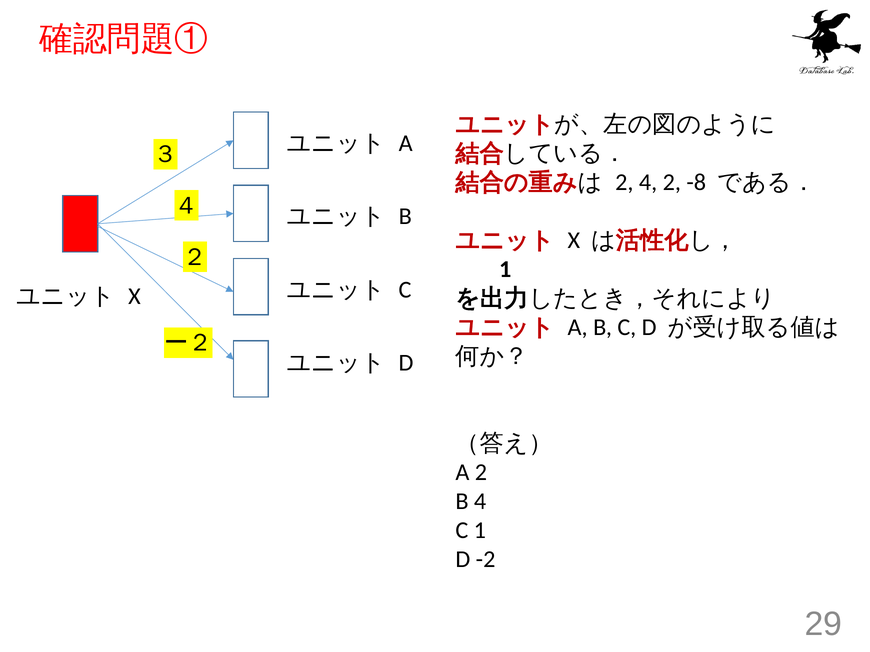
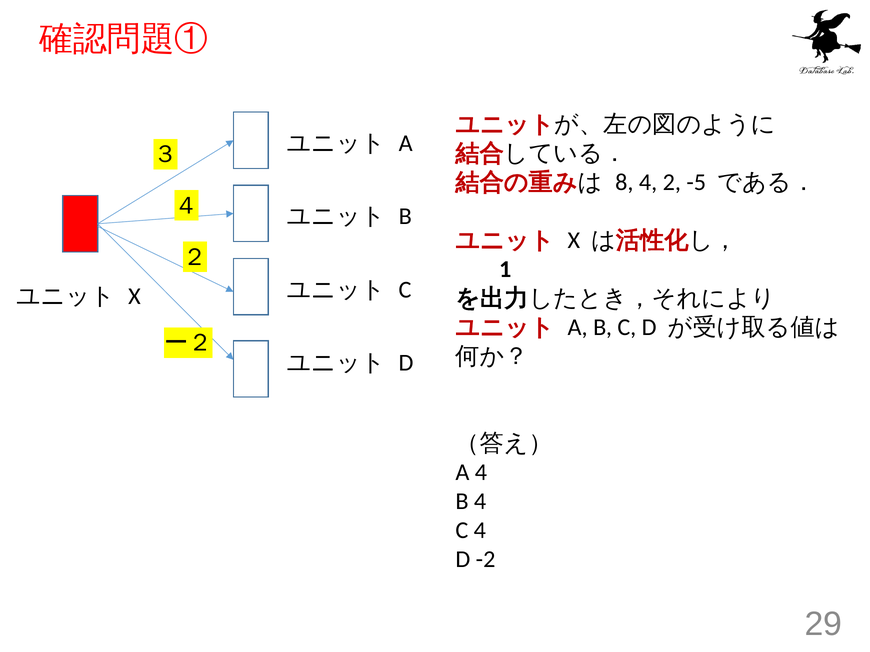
2: 2 -> 8 (624, 182)
-8: -8 -> -5 (696, 182)
A 2: 2 -> 4 (481, 472)
C 1: 1 -> 4 (480, 530)
